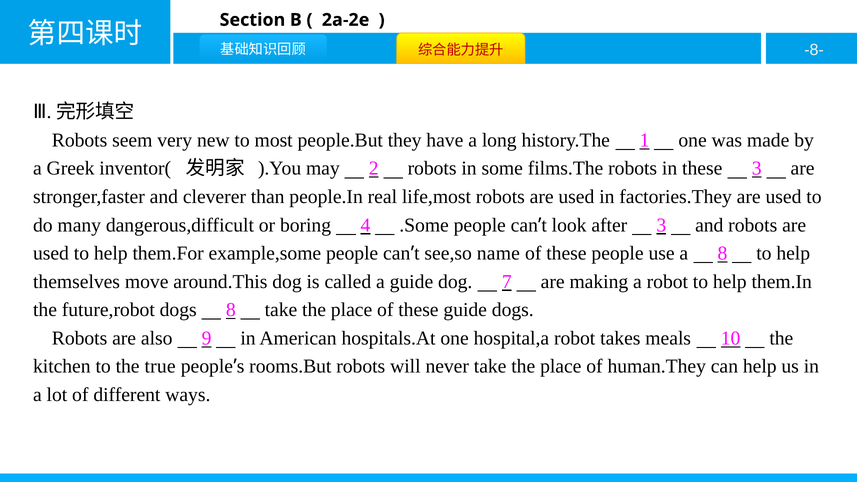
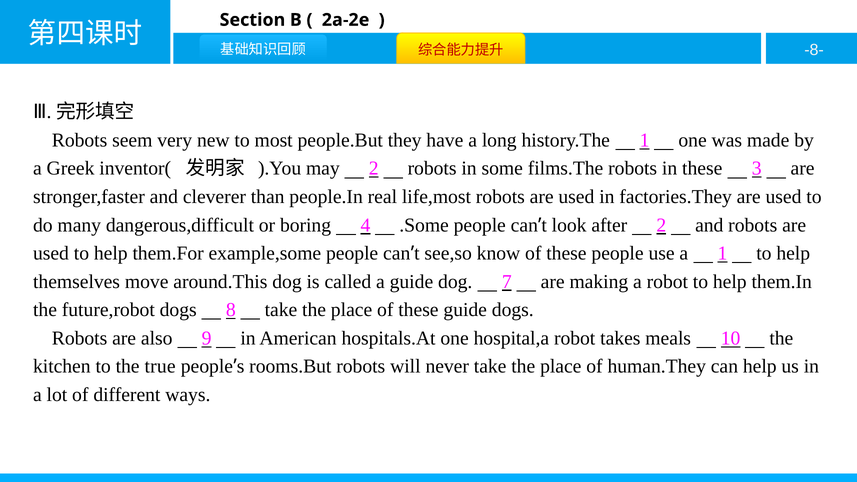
after 3: 3 -> 2 (661, 225)
name: name -> know (498, 253)
a 8: 8 -> 1 (723, 253)
